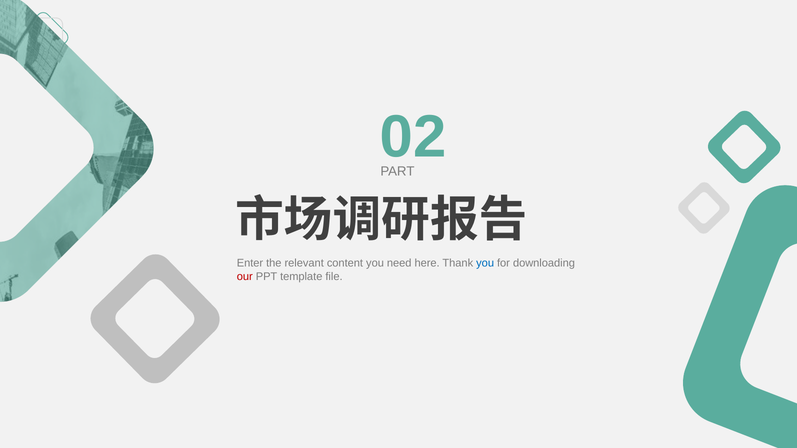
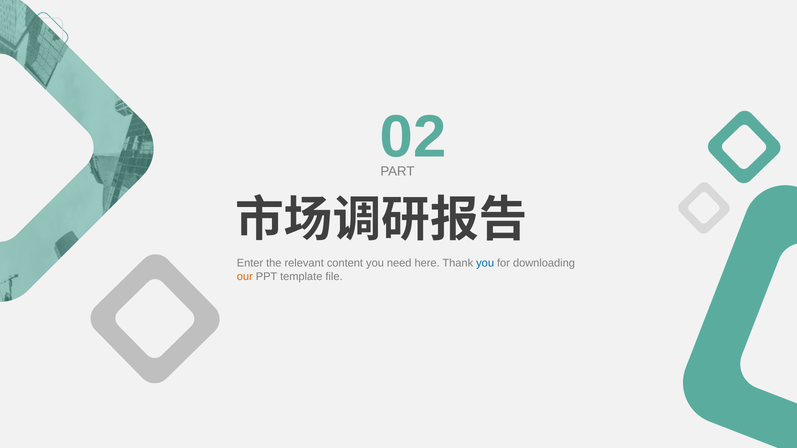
our colour: red -> orange (245, 277)
